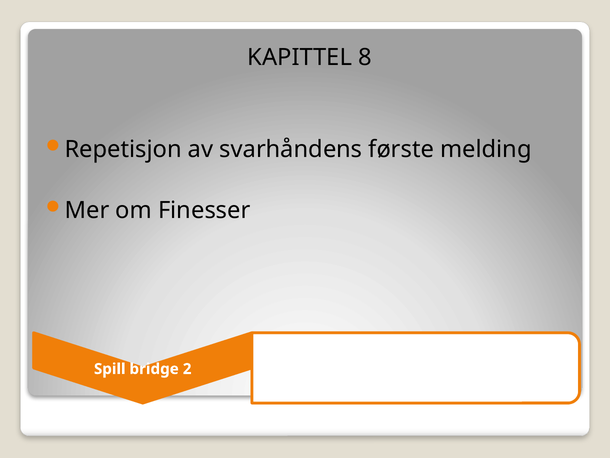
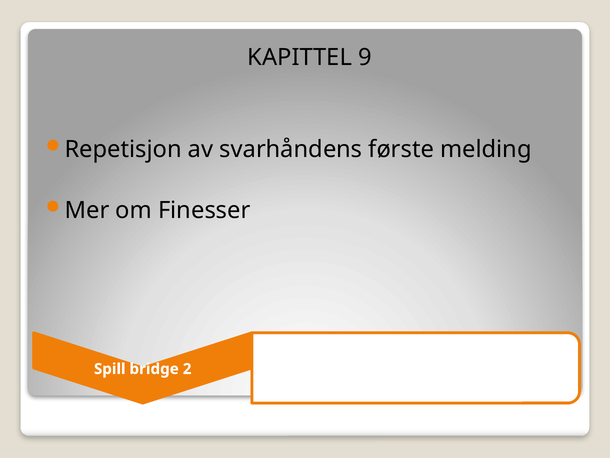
8: 8 -> 9 (365, 57)
